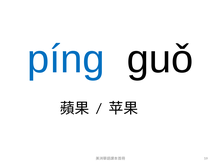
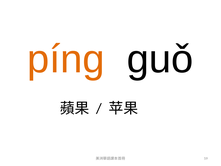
píng colour: blue -> orange (66, 59)
